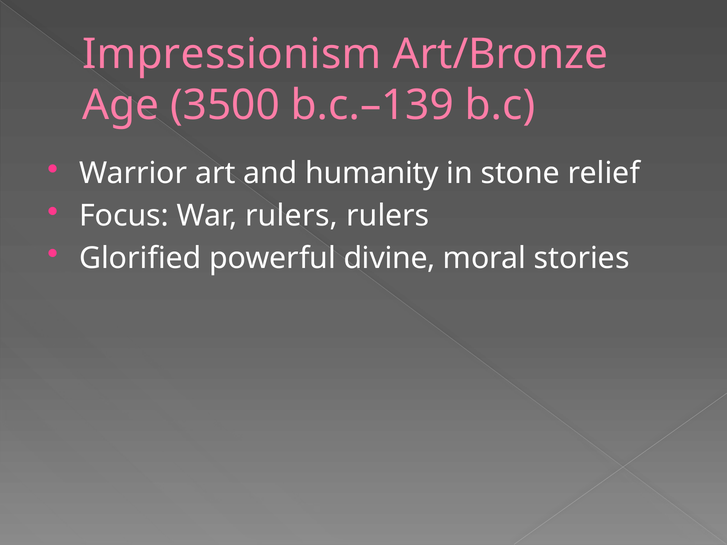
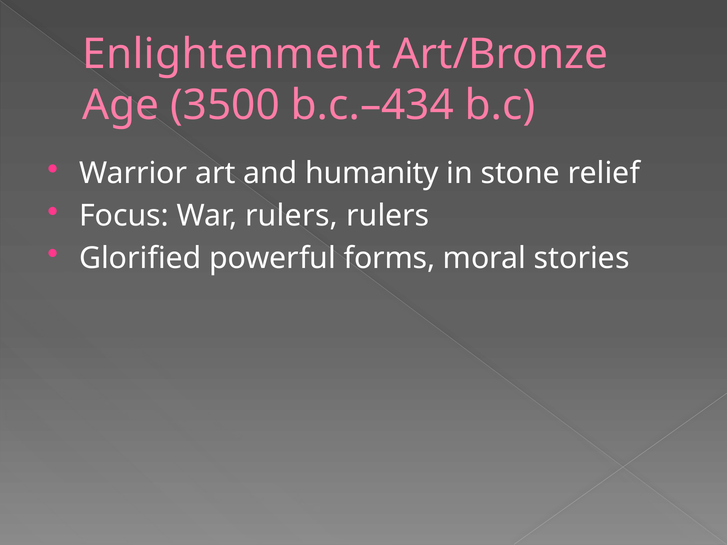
Impressionism: Impressionism -> Enlightenment (232, 54)
b.c.–139: b.c.–139 -> b.c.–434 (372, 105)
divine: divine -> forms (389, 258)
